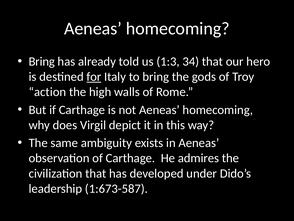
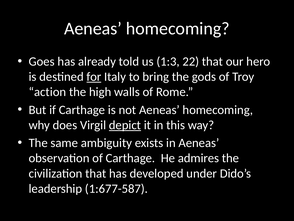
Bring: Bring -> Goes (42, 61)
34: 34 -> 22 (191, 61)
depict underline: none -> present (125, 125)
1:673-587: 1:673-587 -> 1:677-587 (116, 188)
